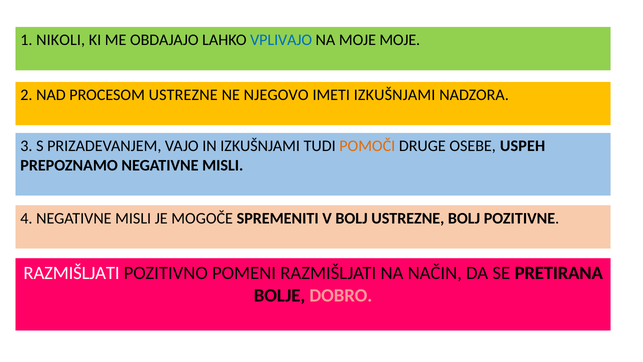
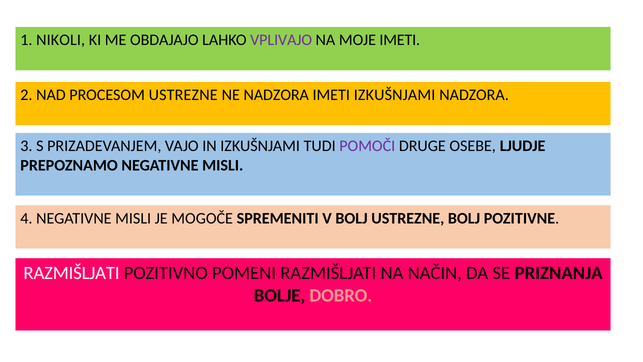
VPLIVAJO colour: blue -> purple (281, 40)
MOJE MOJE: MOJE -> IMETI (400, 40)
NE NJEGOVO: NJEGOVO -> NADZORA (276, 95)
POMOČI colour: orange -> purple (367, 146)
USPEH: USPEH -> LJUDJE (523, 146)
PRETIRANA: PRETIRANA -> PRIZNANJA (559, 273)
